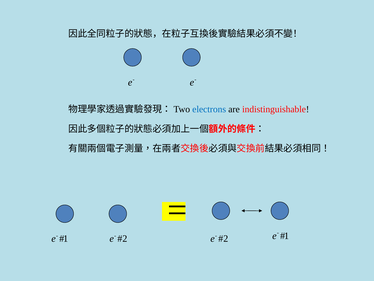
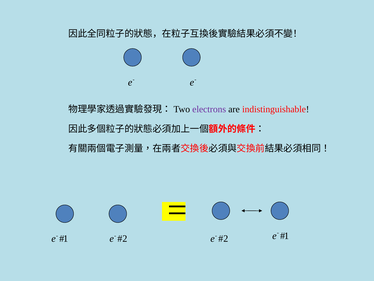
electrons colour: blue -> purple (209, 109)
